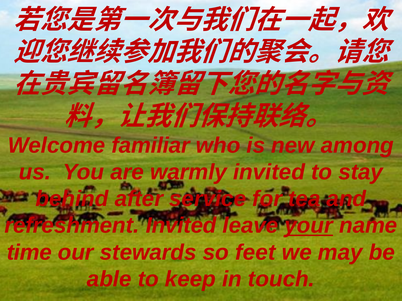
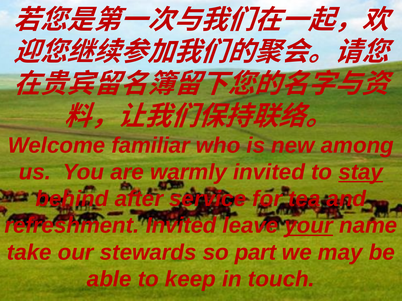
stay underline: none -> present (361, 172)
time: time -> take (29, 253)
feet: feet -> part (255, 253)
